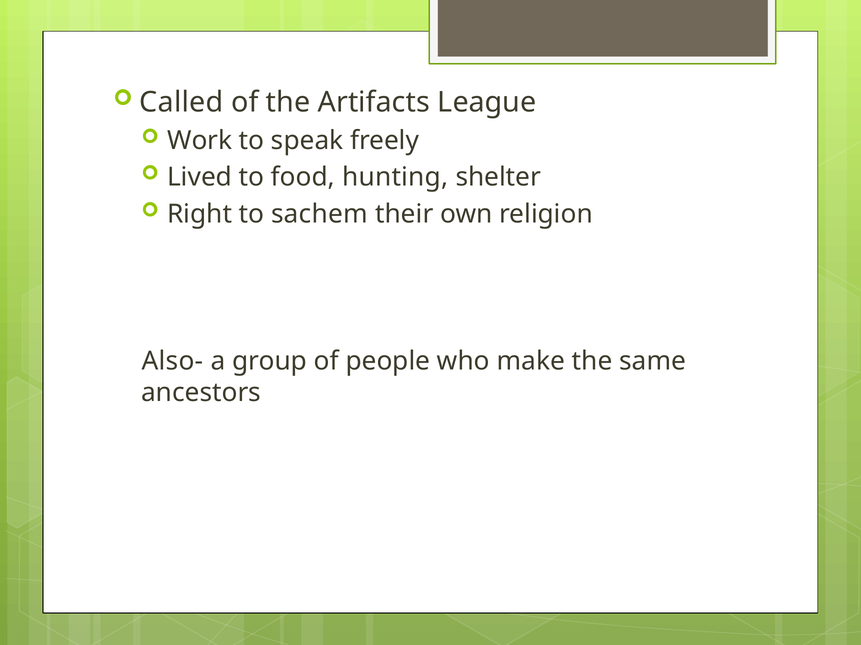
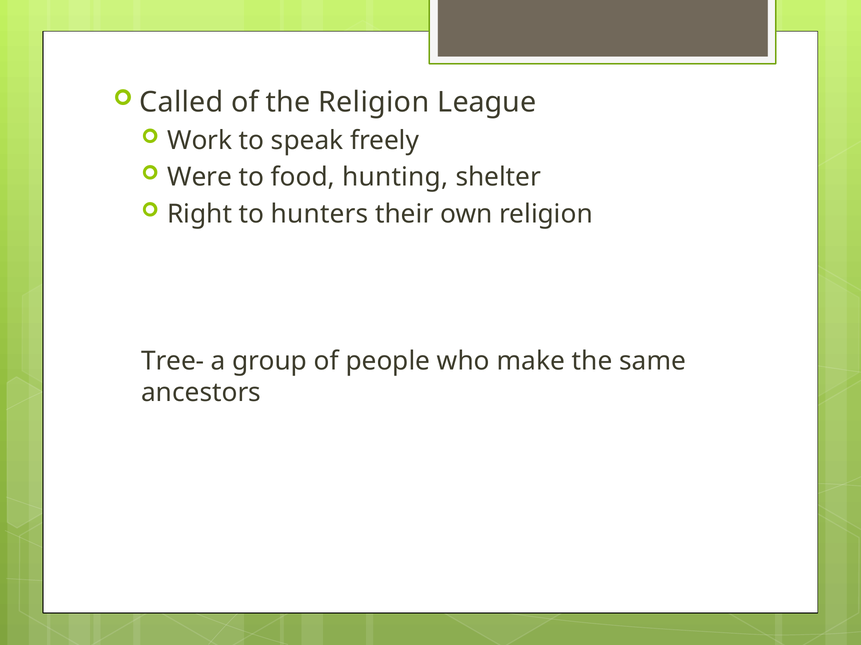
the Artifacts: Artifacts -> Religion (374, 102)
Lived: Lived -> Were (200, 177)
sachem: sachem -> hunters (320, 214)
Also-: Also- -> Tree- (173, 361)
